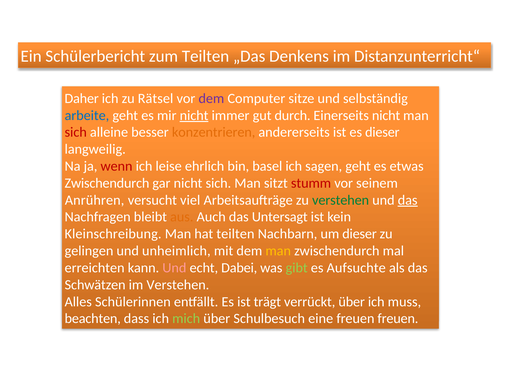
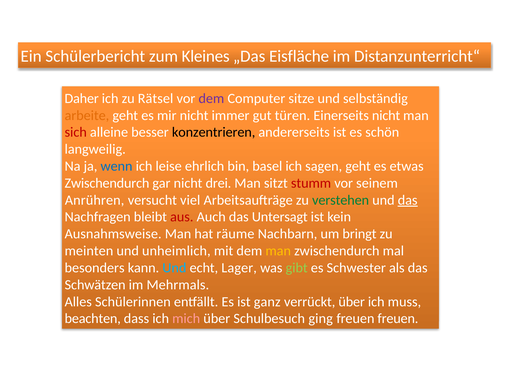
zum Teilten: Teilten -> Kleines (206, 56)
Denkens: Denkens -> Eisfläche (299, 56)
arbeite colour: blue -> orange (87, 116)
nicht underline: present -> none (194, 116)
durch: durch -> türen (292, 116)
konzentrieren colour: orange -> black (214, 133)
es dieser: dieser -> schön (382, 133)
wenn colour: red -> blue (117, 167)
nicht sich: sich -> drei (218, 183)
aus colour: orange -> red (182, 217)
Kleinschreibung: Kleinschreibung -> Ausnahmsweise (113, 234)
hat teilten: teilten -> räume (235, 234)
um dieser: dieser -> bringt (360, 234)
gelingen: gelingen -> meinten (89, 251)
erreichten: erreichten -> besonders (95, 268)
Und colour: pink -> light blue (174, 268)
Dabei: Dabei -> Lager (239, 268)
Aufsuchte: Aufsuchte -> Schwester (356, 268)
im Verstehen: Verstehen -> Mehrmals (178, 285)
trägt: trägt -> ganz (267, 302)
mich colour: light green -> pink (186, 319)
eine: eine -> ging (321, 319)
